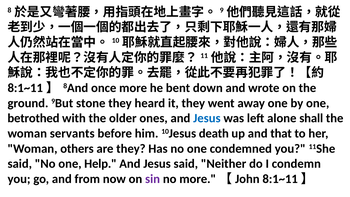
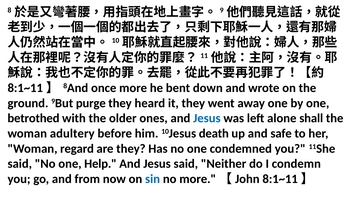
stone: stone -> purge (91, 103)
servants: servants -> adultery (72, 133)
that: that -> safe (281, 133)
others: others -> regard (77, 149)
sin colour: purple -> blue (153, 179)
